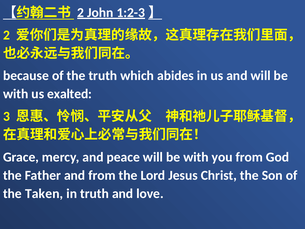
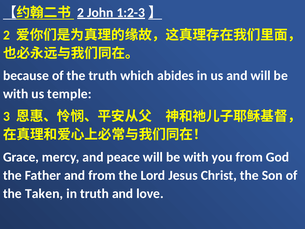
exalted: exalted -> temple (69, 94)
